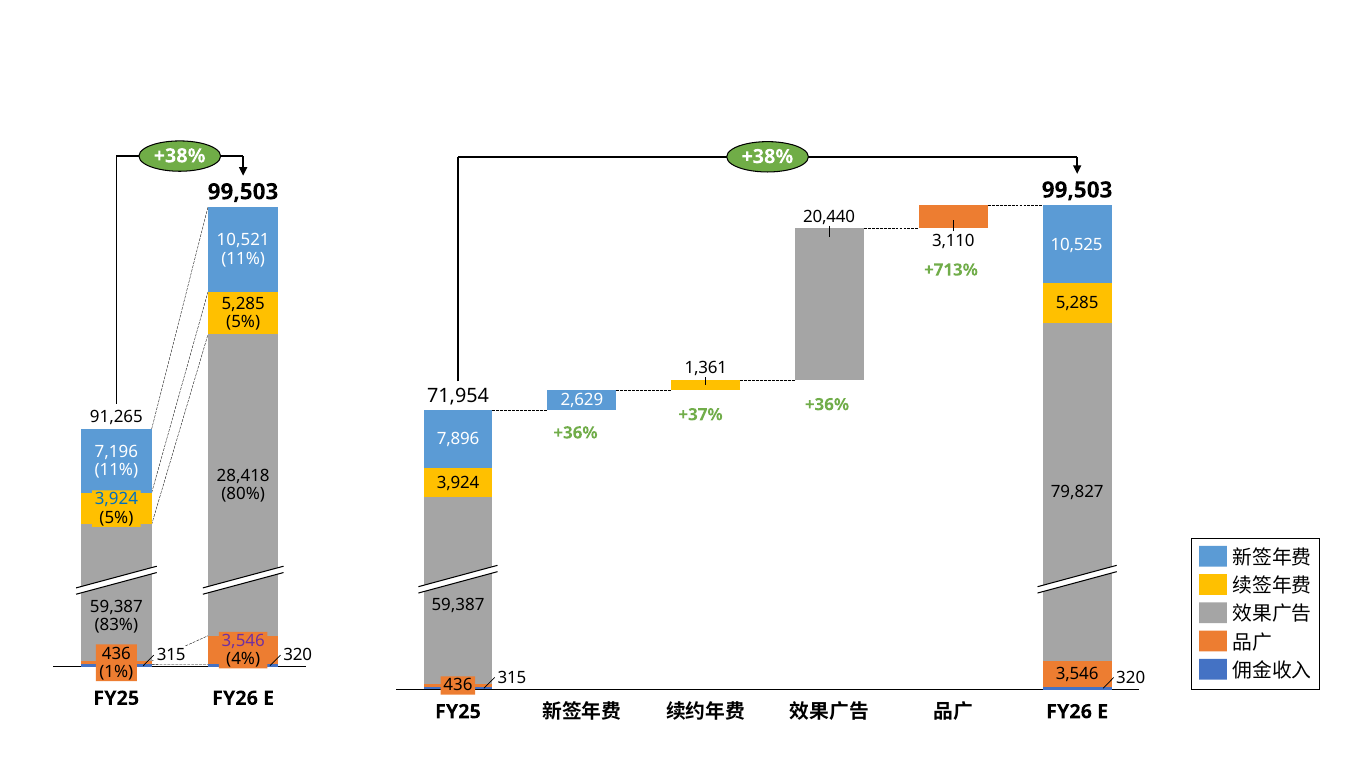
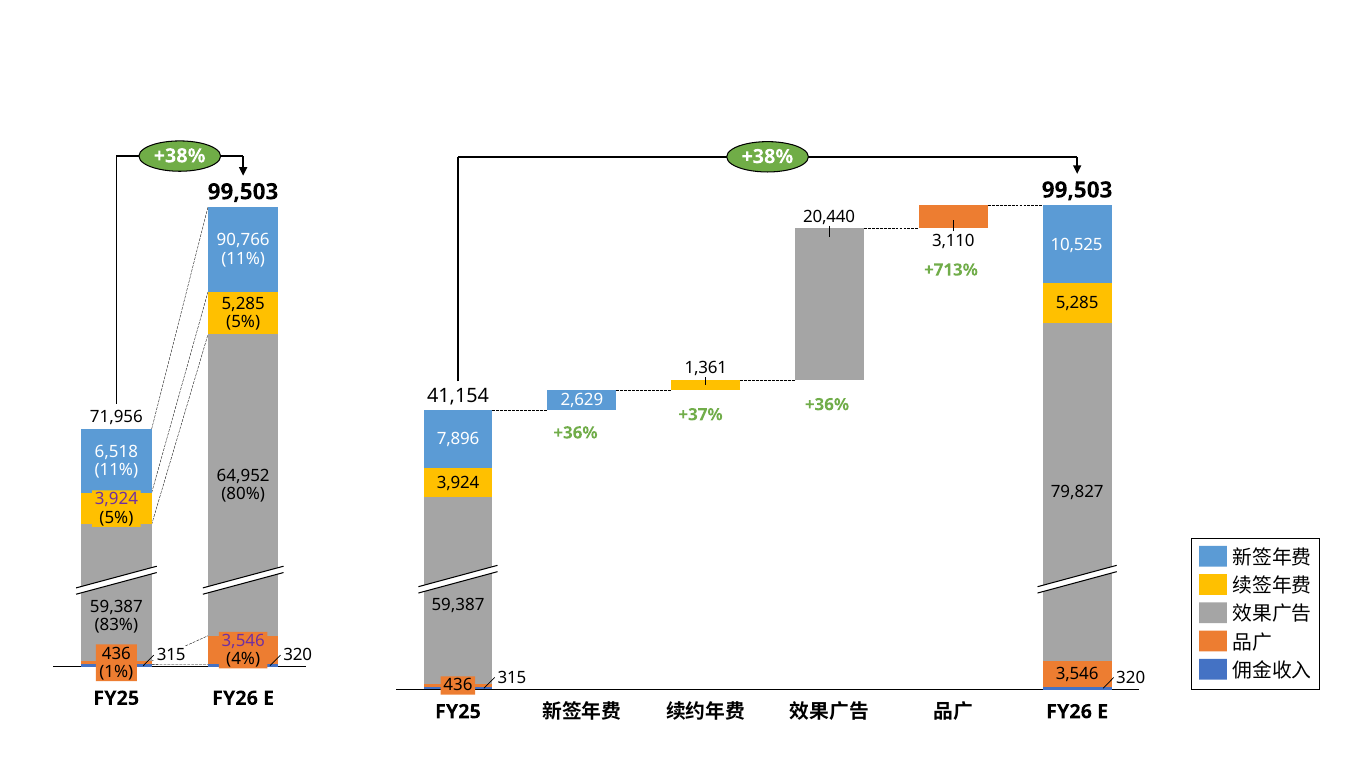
10,521: 10,521 -> 90,766 (243, 240)
71,954: 71,954 -> 41,154 (458, 396)
91,265: 91,265 -> 71,956 (116, 417)
7,196: 7,196 -> 6,518 (116, 452)
28,418: 28,418 -> 64,952 (243, 476)
3,924 colour: blue -> purple (116, 499)
